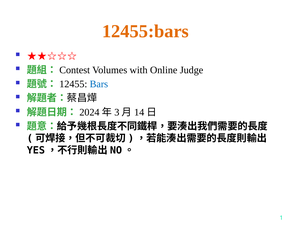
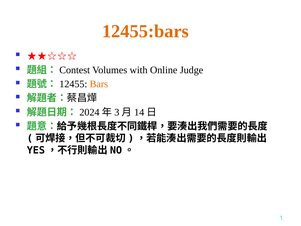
Bars colour: blue -> orange (99, 84)
